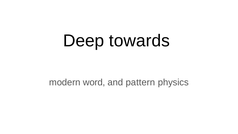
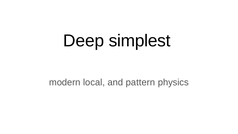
towards: towards -> simplest (140, 41)
word: word -> local (94, 82)
